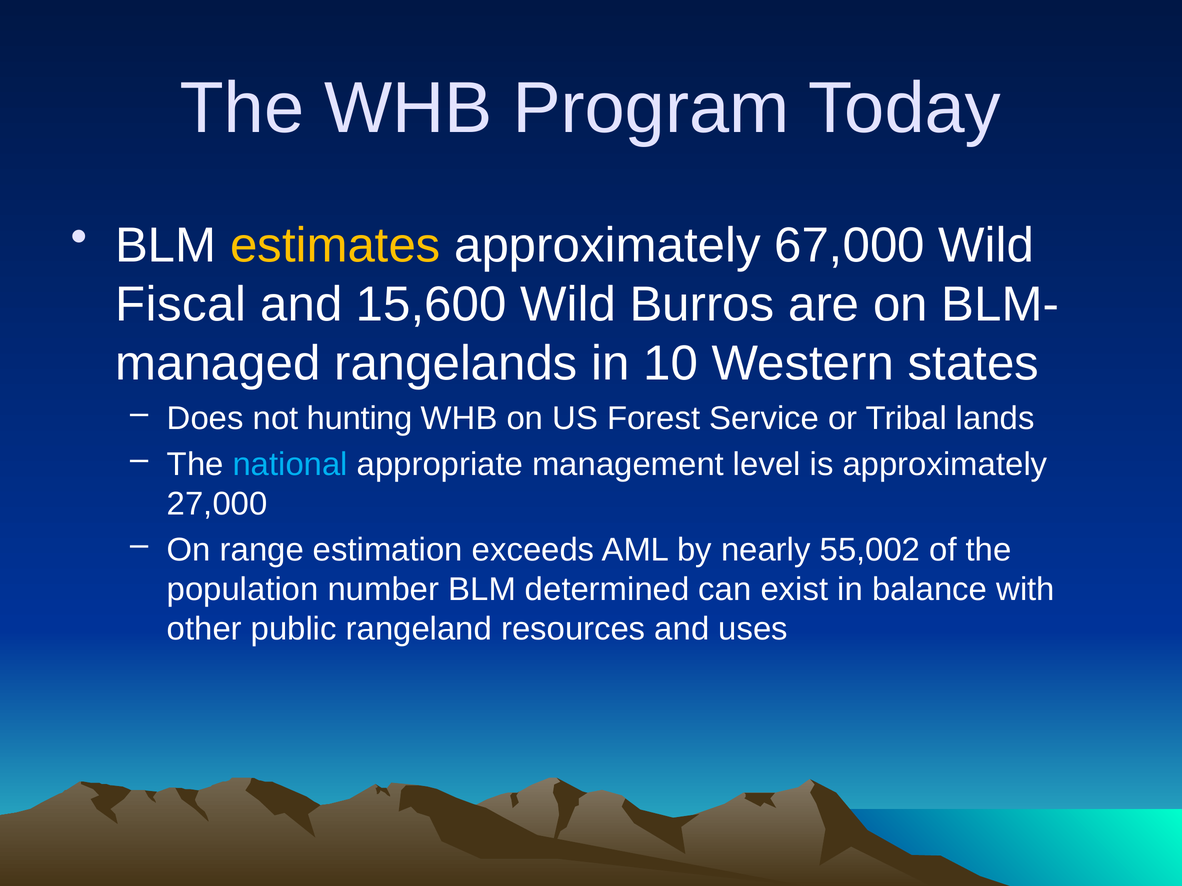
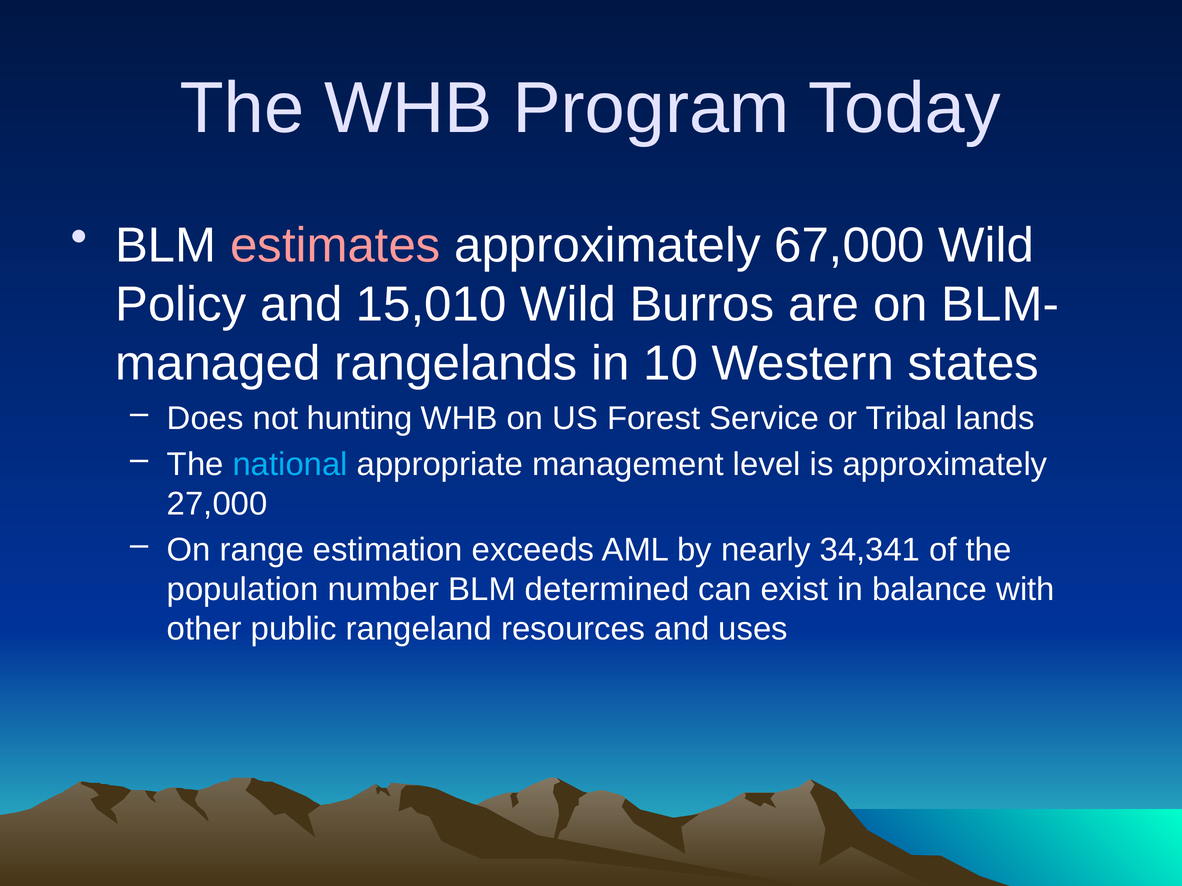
estimates colour: yellow -> pink (335, 246)
Fiscal: Fiscal -> Policy (181, 305)
15,600: 15,600 -> 15,010 (431, 305)
55,002: 55,002 -> 34,341 (870, 550)
